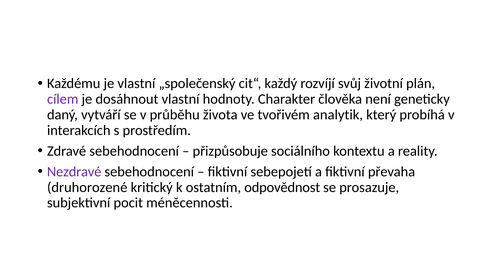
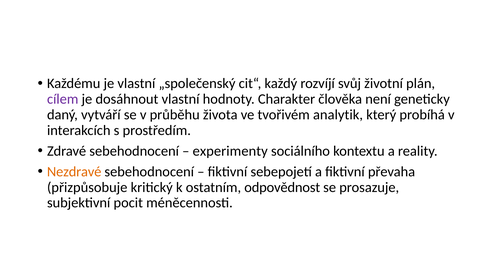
přizpůsobuje: přizpůsobuje -> experimenty (230, 151)
Nezdravé colour: purple -> orange (74, 172)
druhorozené: druhorozené -> přizpůsobuje (87, 188)
